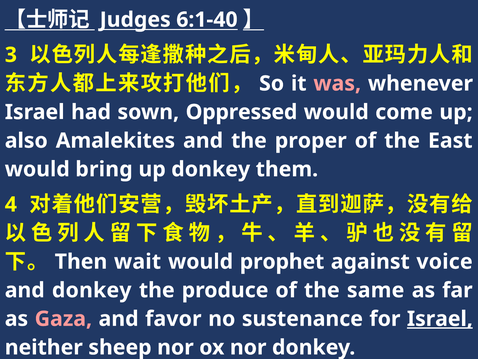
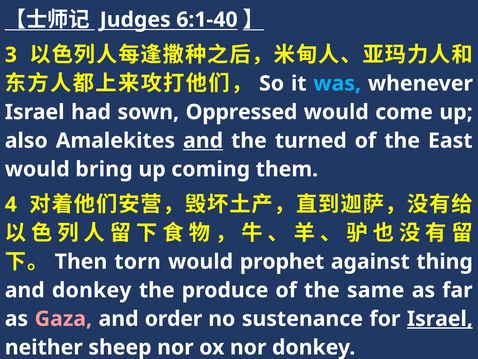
was colour: pink -> light blue (337, 83)
and underline: none -> present (203, 141)
proper: proper -> turned (311, 141)
up donkey: donkey -> coming (211, 169)
wait: wait -> torn (138, 261)
voice: voice -> thing (445, 261)
favor: favor -> order (173, 318)
